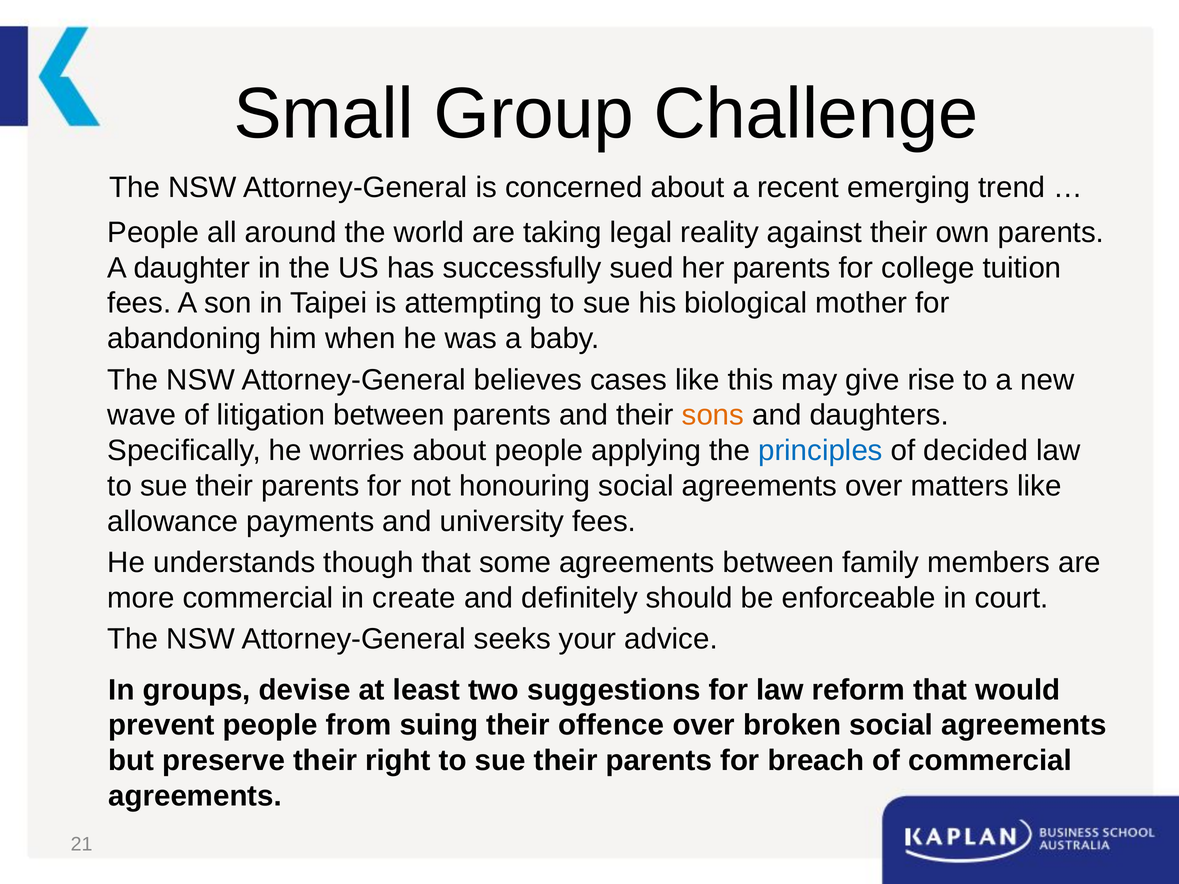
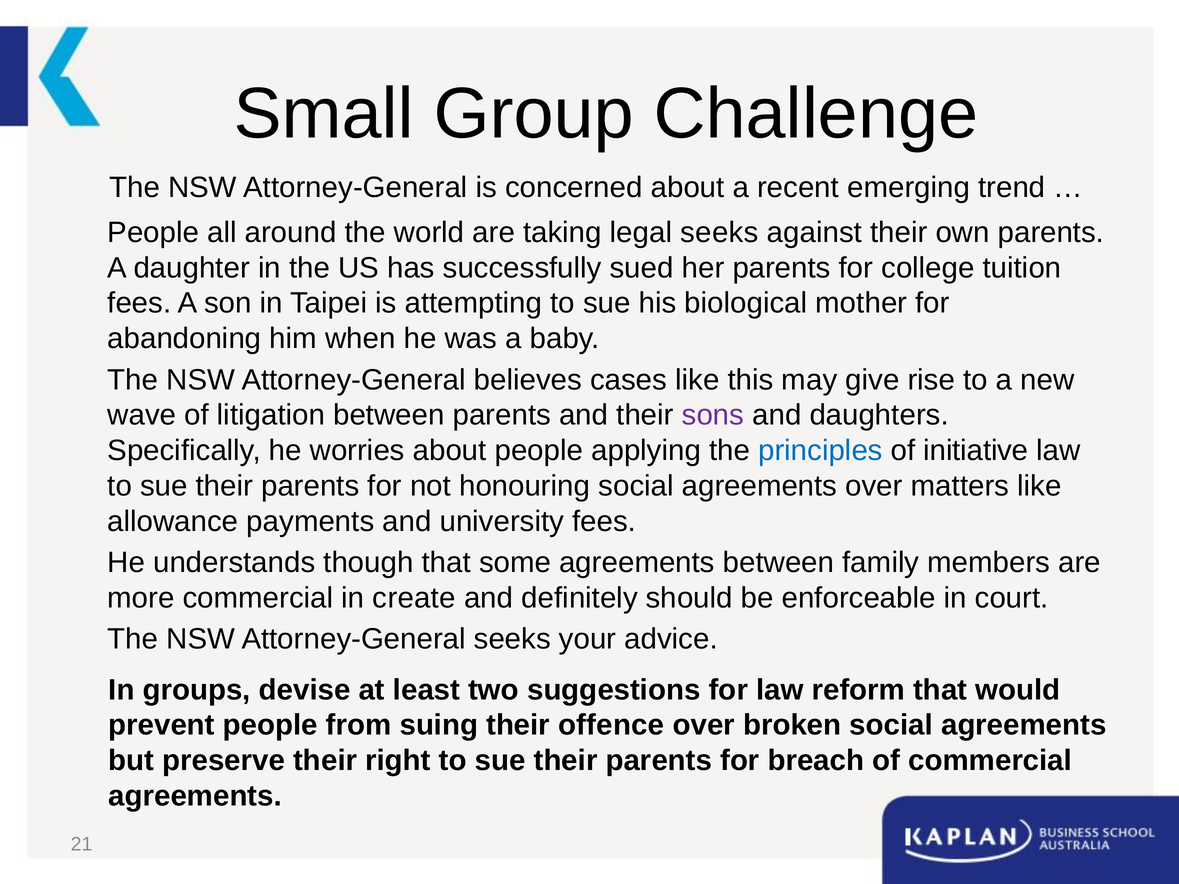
legal reality: reality -> seeks (719, 233)
sons colour: orange -> purple (713, 415)
decided: decided -> initiative (976, 451)
